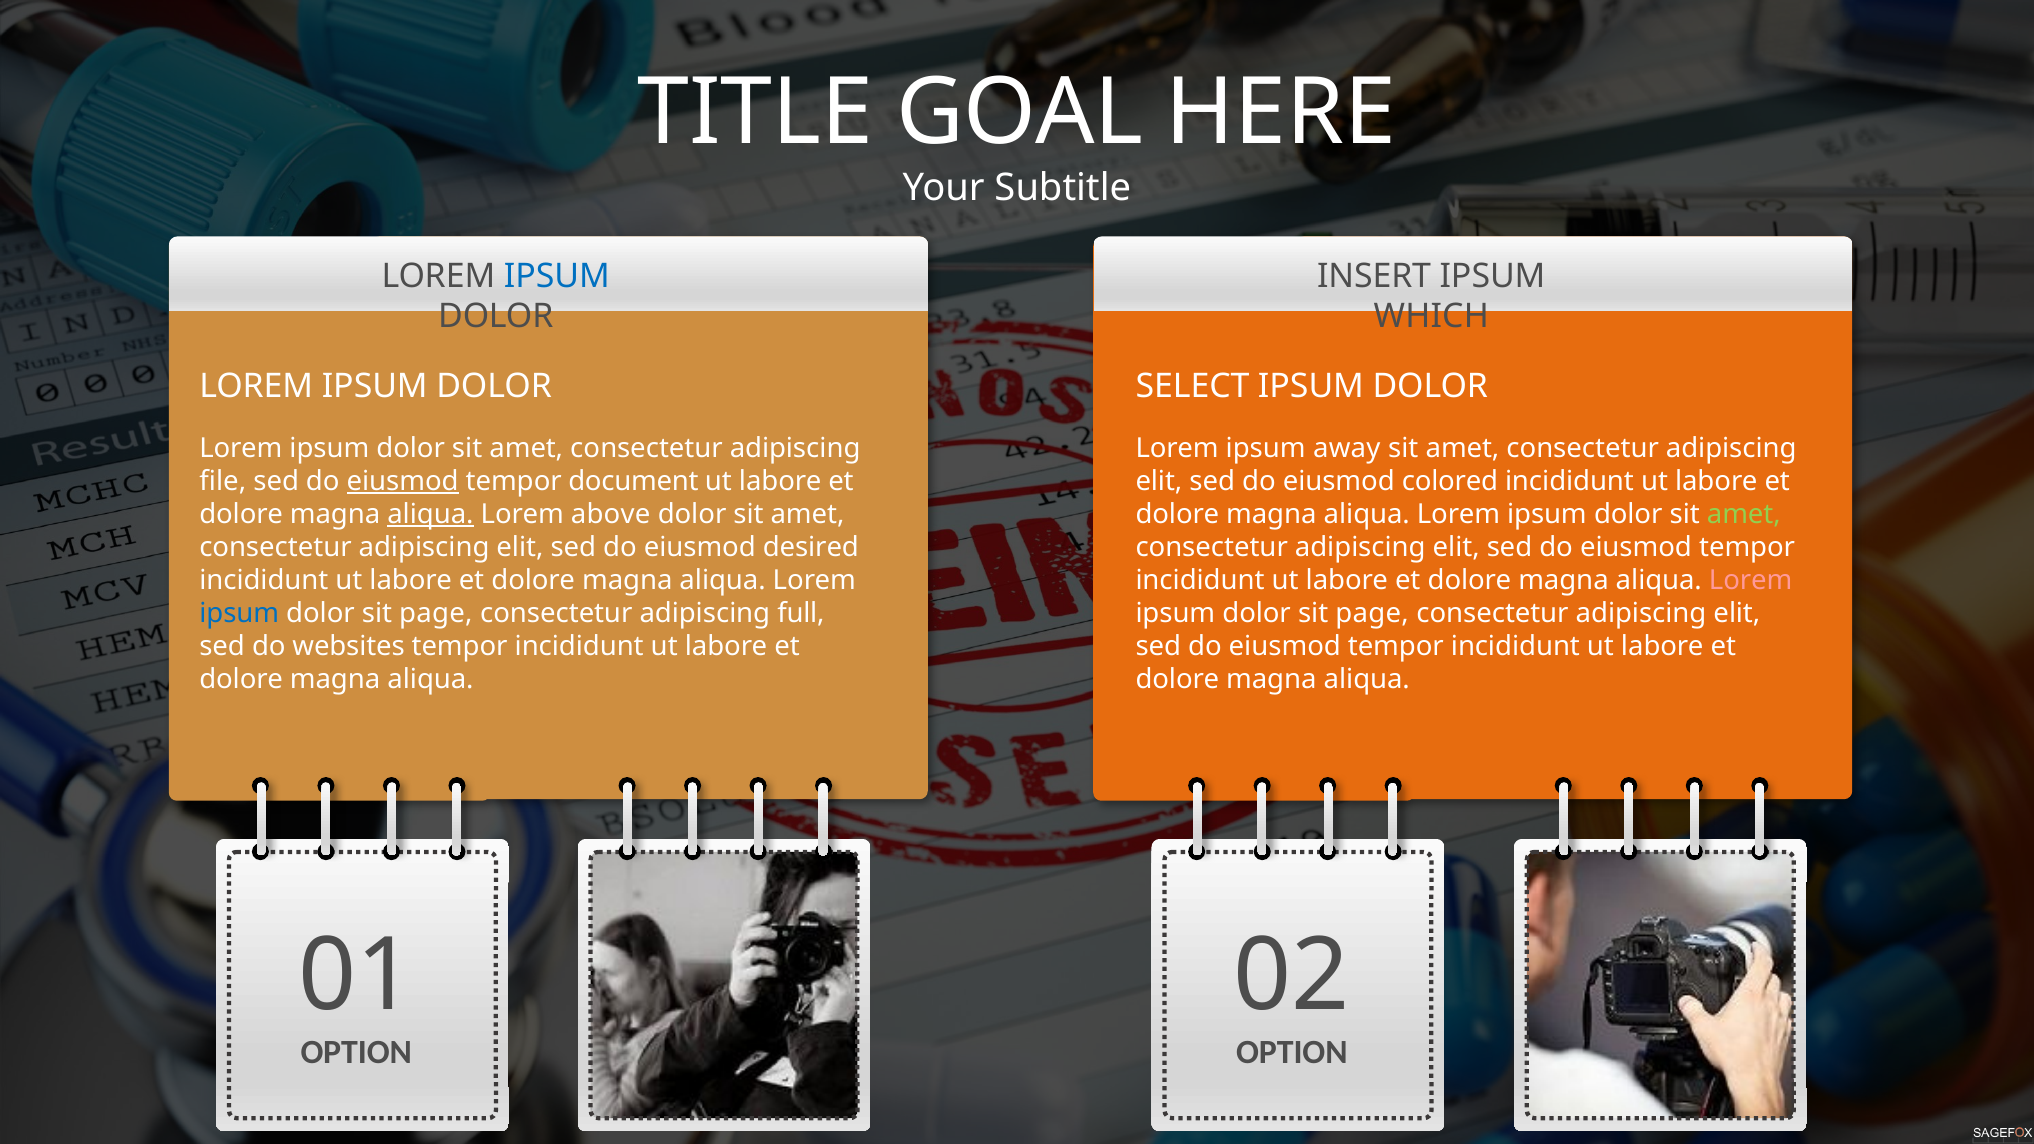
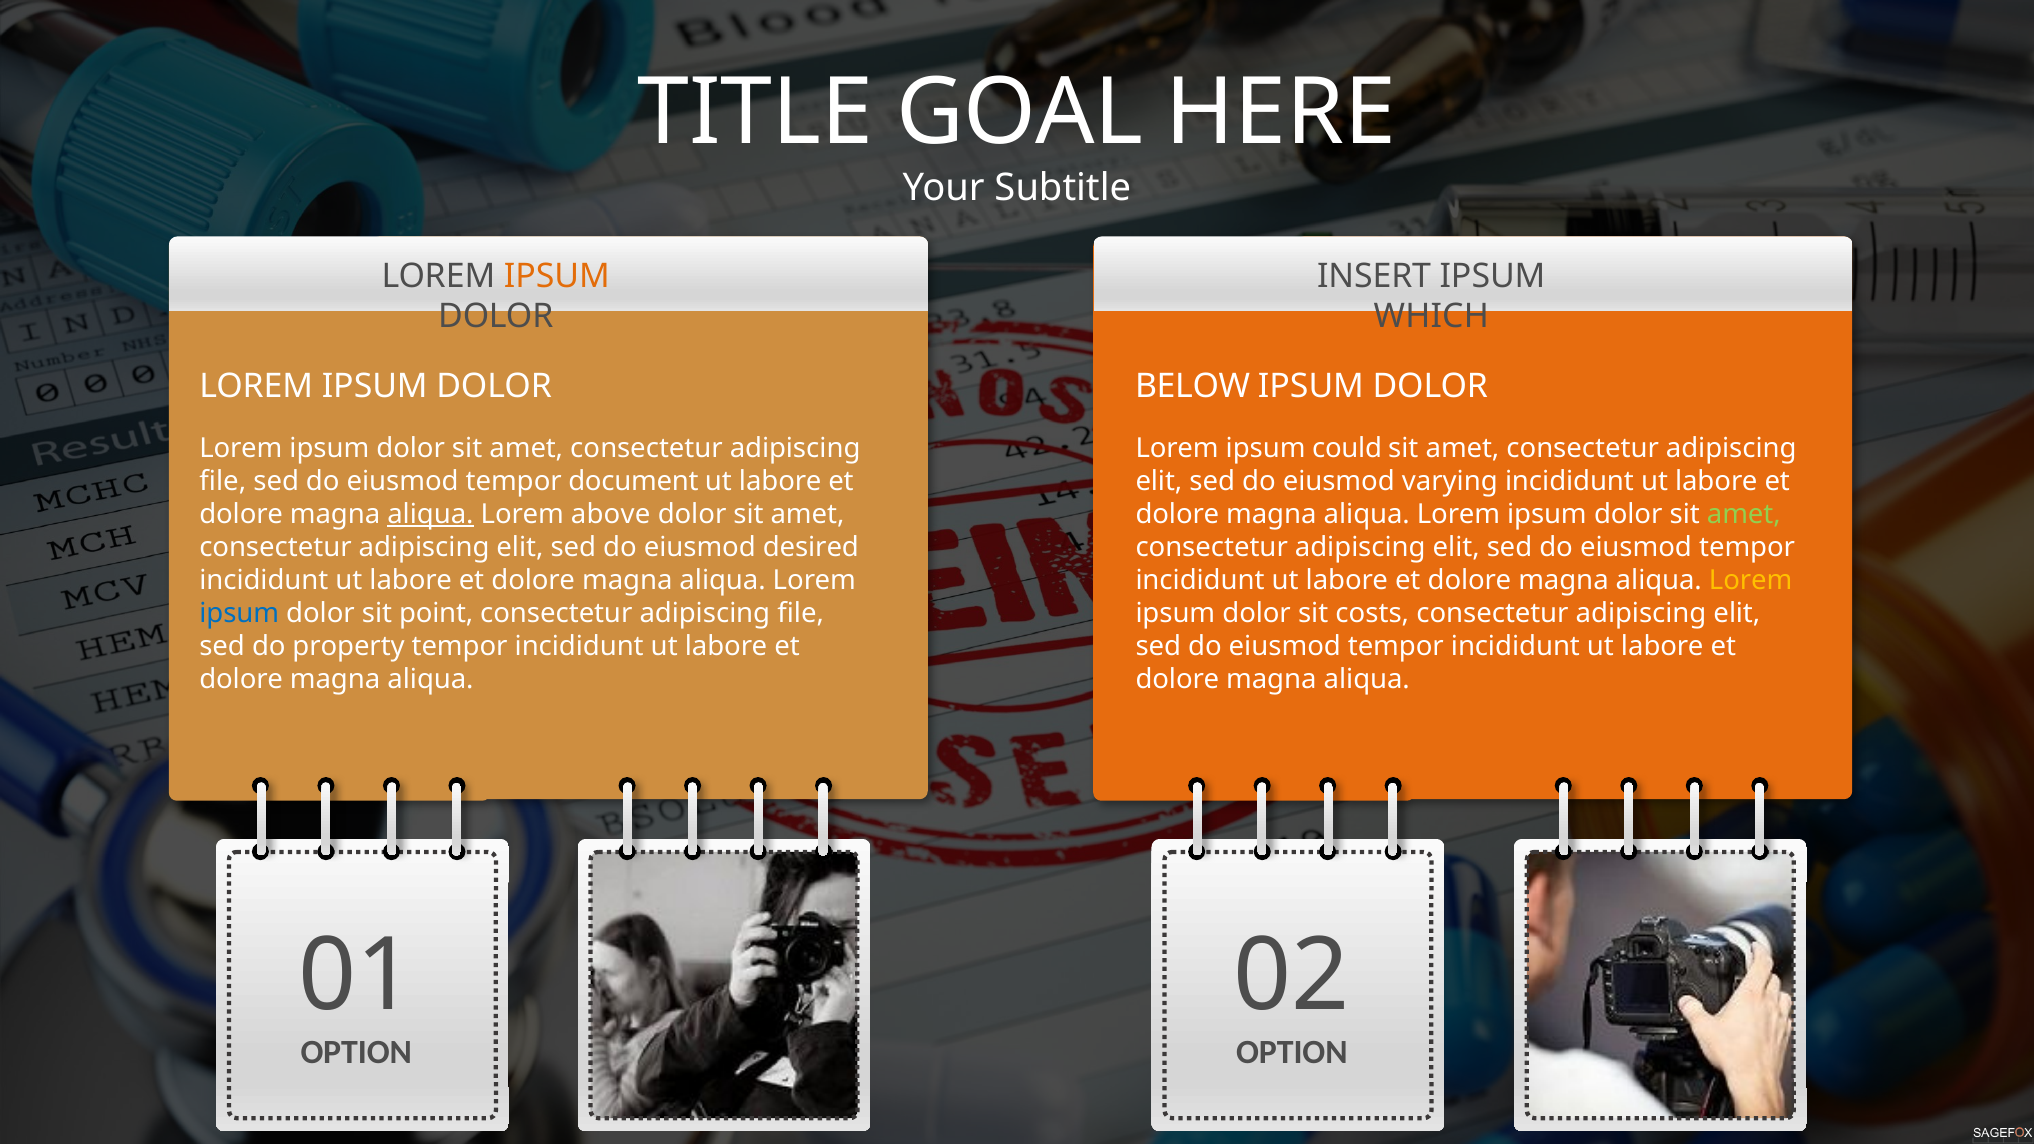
IPSUM colour: blue -> orange (557, 276)
SELECT: SELECT -> BELOW (1193, 386)
away: away -> could (1347, 448)
eiusmod underline: present -> none (403, 481)
colored: colored -> varying (1450, 481)
Lorem colour: pink -> yellow (1751, 580)
page: page -> point (436, 613)
full: full -> file (801, 613)
page: page -> costs (1372, 613)
websites: websites -> property (349, 647)
